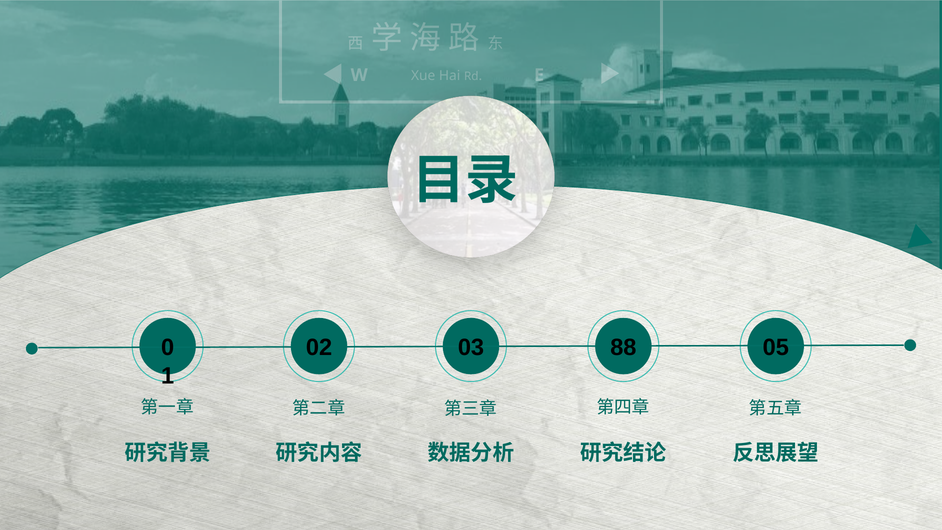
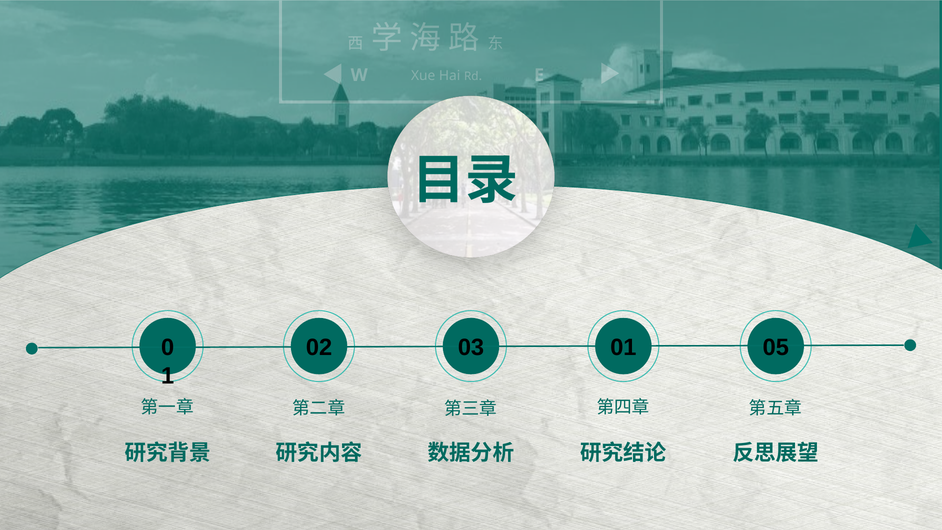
88: 88 -> 01 (623, 348)
